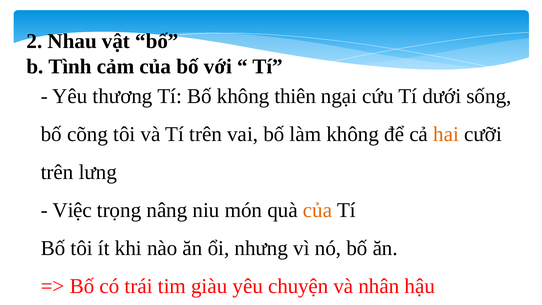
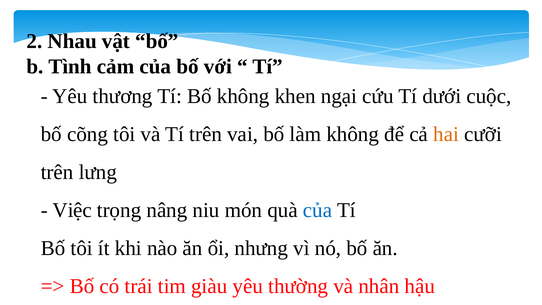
thiên: thiên -> khen (295, 96)
sống: sống -> cuộc (489, 96)
của colour: orange -> blue (318, 210)
chuyện: chuyện -> thường (298, 286)
